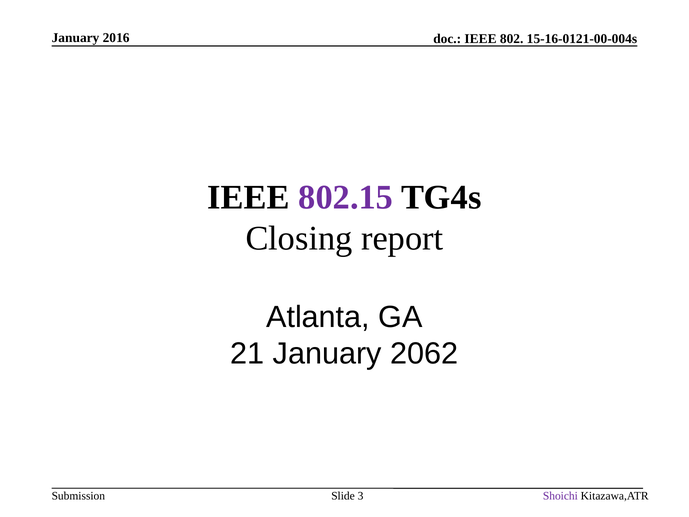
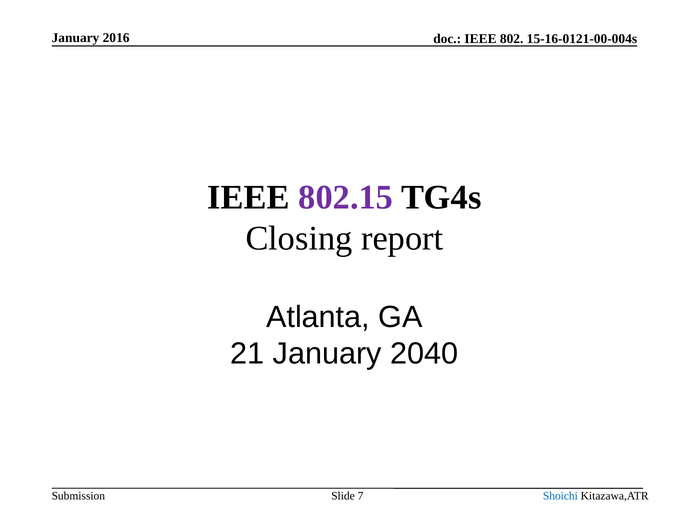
2062: 2062 -> 2040 (424, 354)
3: 3 -> 7 (361, 496)
Shoichi colour: purple -> blue (560, 496)
